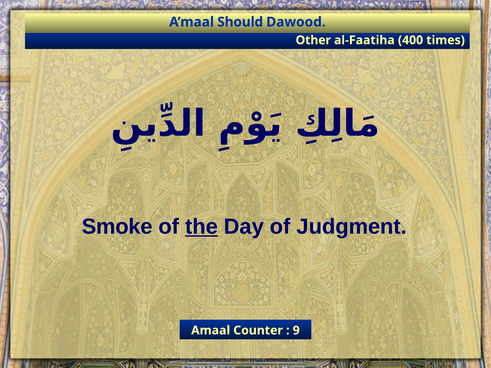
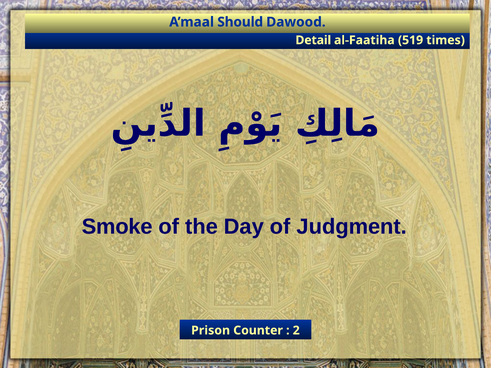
Other: Other -> Detail (313, 40)
400: 400 -> 519 (411, 40)
the underline: present -> none (201, 227)
Amaal: Amaal -> Prison (211, 331)
9: 9 -> 2 (296, 331)
